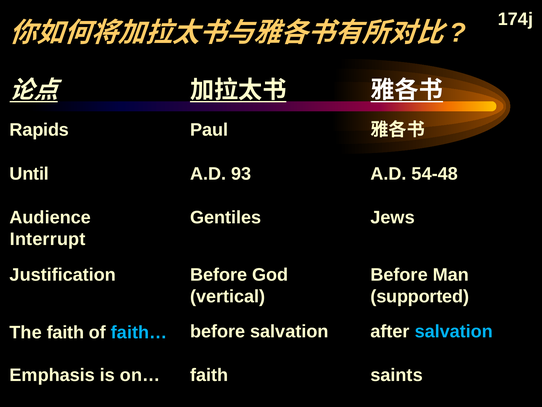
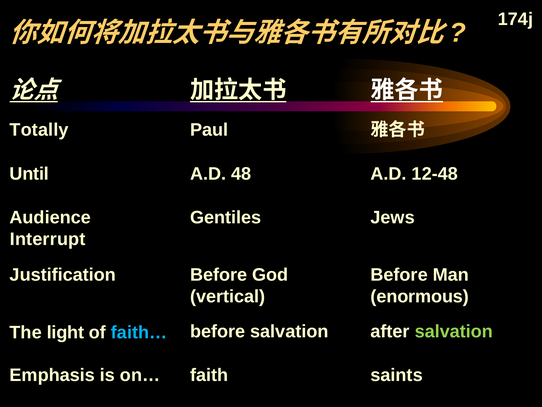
Rapids: Rapids -> Totally (39, 130)
93: 93 -> 48 (241, 174)
54-48: 54-48 -> 12-48 (435, 174)
supported: supported -> enormous (420, 296)
The faith: faith -> light (65, 332)
salvation colour: light blue -> light green (454, 331)
